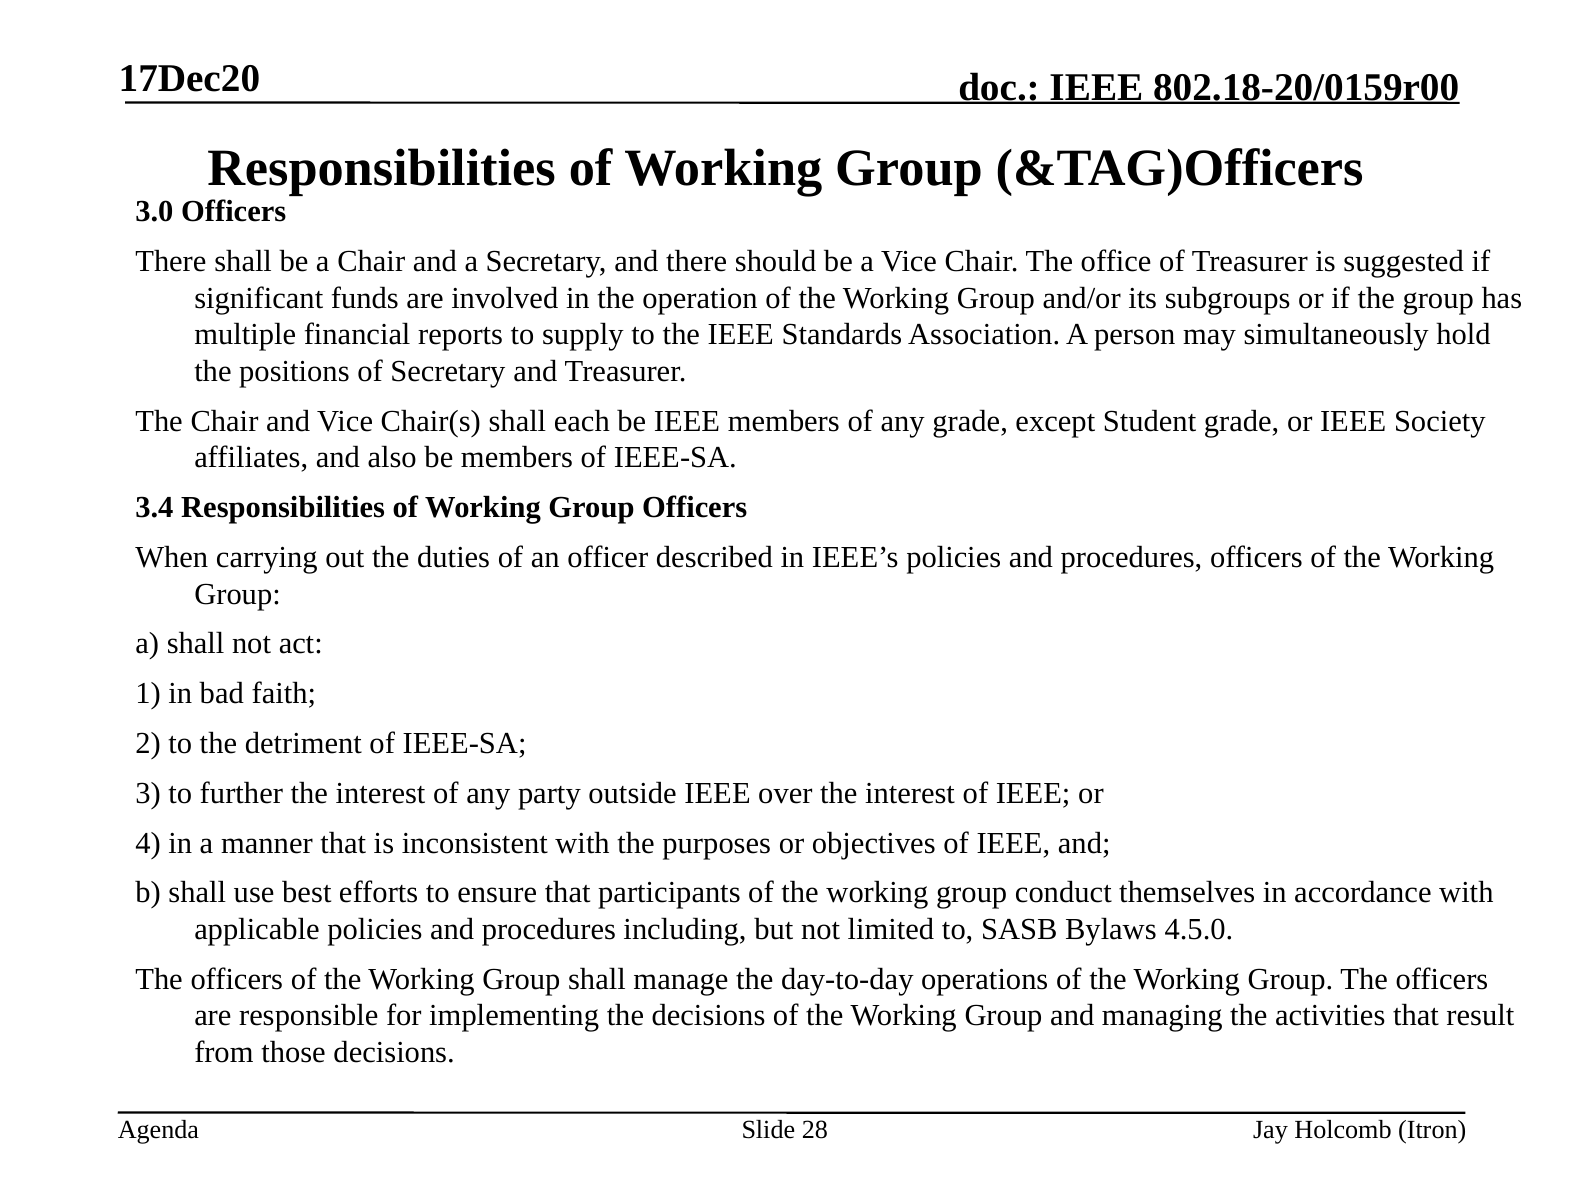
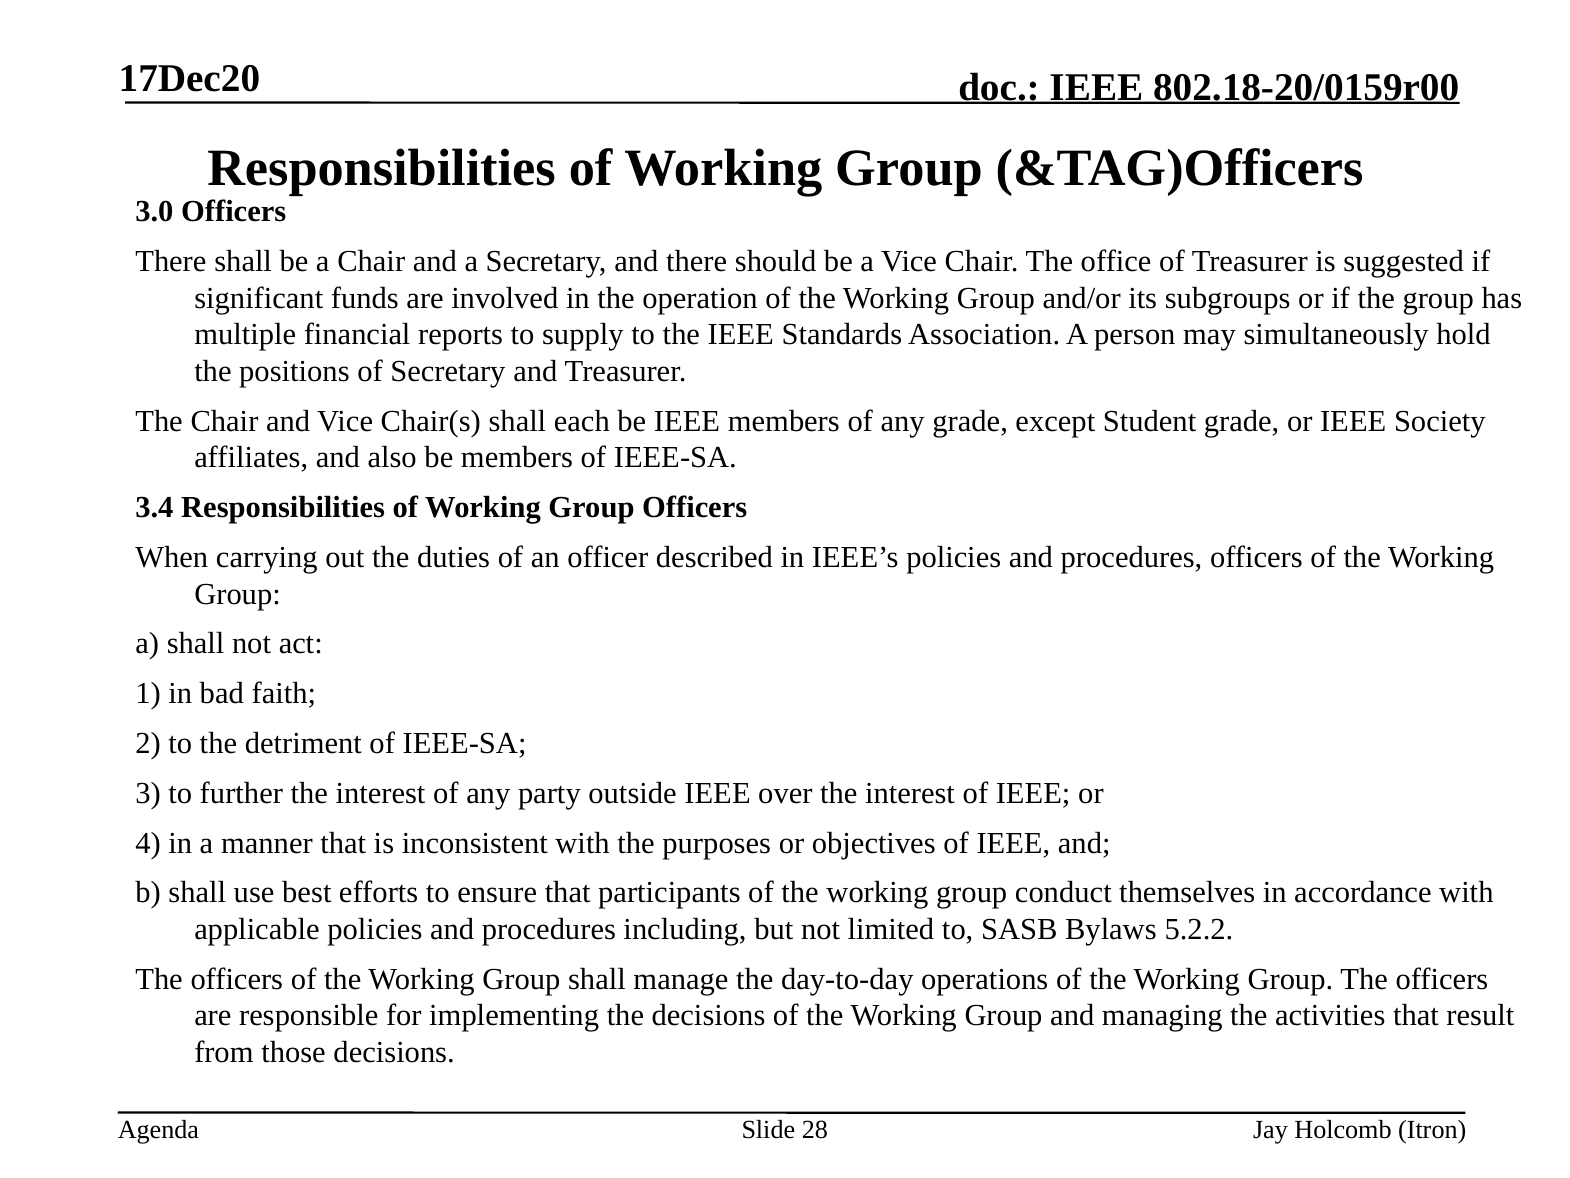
4.5.0: 4.5.0 -> 5.2.2 (1199, 929)
